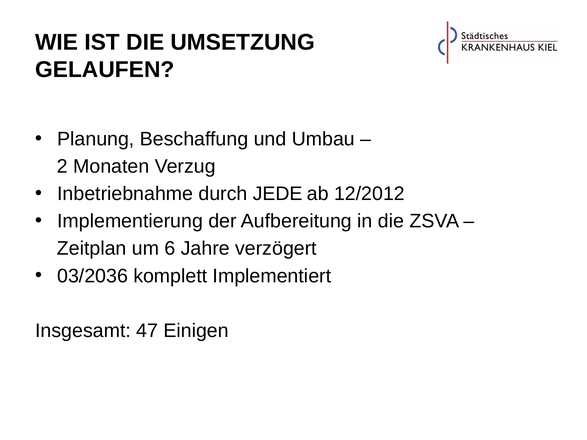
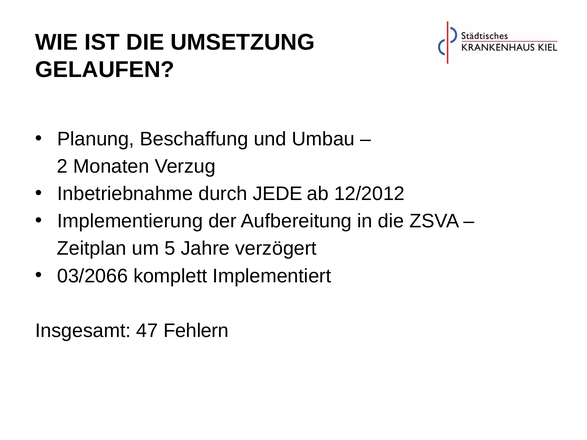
6: 6 -> 5 (170, 249)
03/2036: 03/2036 -> 03/2066 (93, 276)
Einigen: Einigen -> Fehlern (196, 331)
